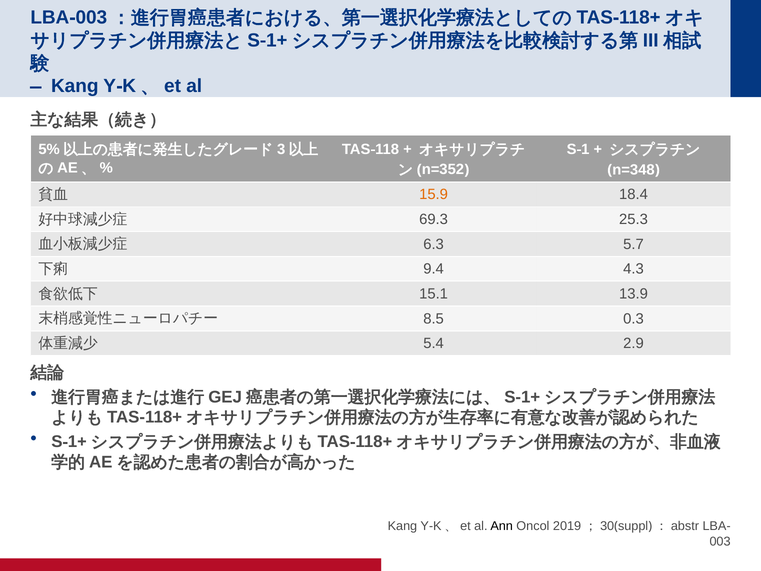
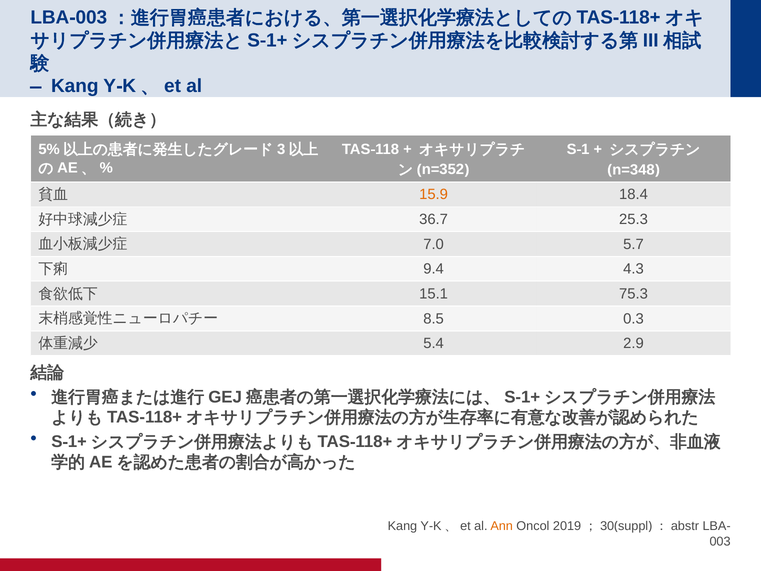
69.3: 69.3 -> 36.7 (434, 219)
6.3: 6.3 -> 7.0 (434, 244)
13.9: 13.9 -> 75.3 (633, 294)
Ann colour: black -> orange (502, 526)
